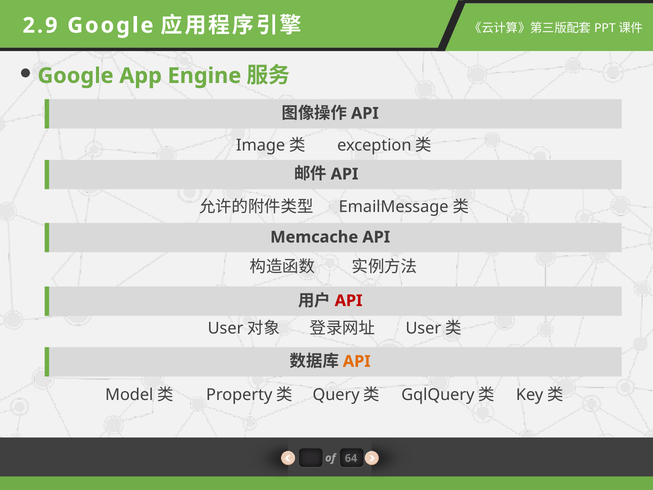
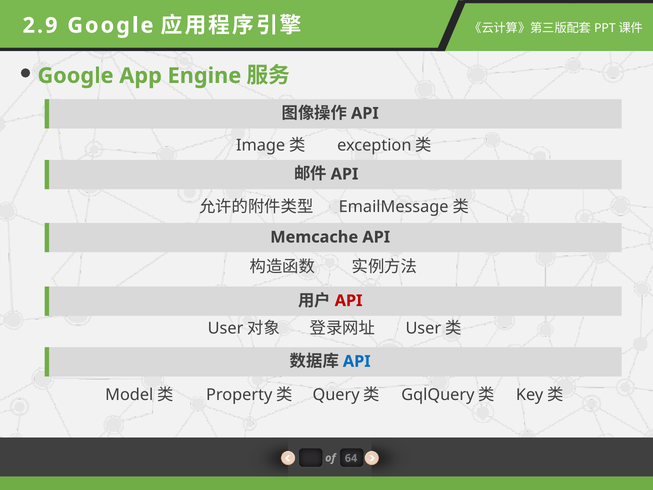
API colour: orange -> blue (357, 361)
